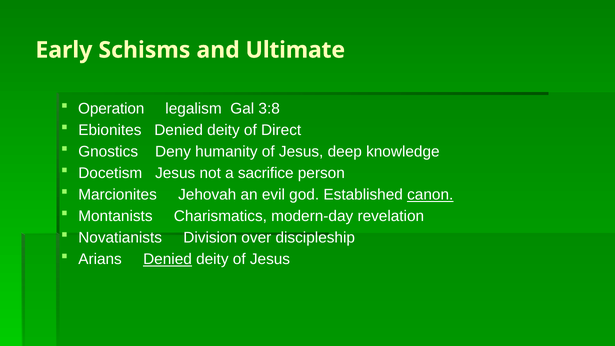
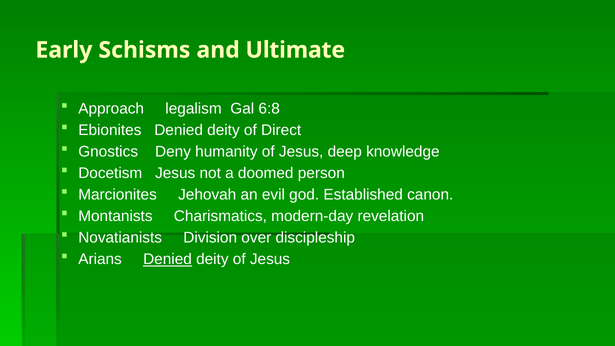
Operation: Operation -> Approach (111, 109)
3:8: 3:8 -> 6:8 (269, 109)
sacrifice: sacrifice -> doomed (266, 173)
canon underline: present -> none (430, 195)
